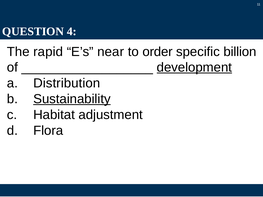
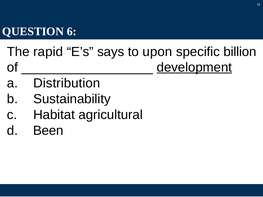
4: 4 -> 6 (72, 32)
near: near -> says (111, 52)
order: order -> upon (157, 52)
Sustainability underline: present -> none (72, 99)
adjustment: adjustment -> agricultural (111, 115)
Flora: Flora -> Been (48, 131)
